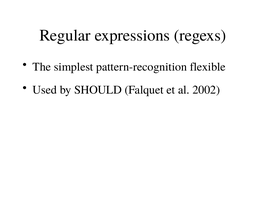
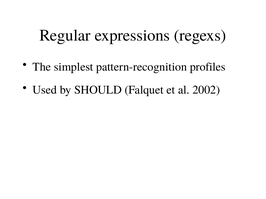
flexible: flexible -> profiles (208, 67)
